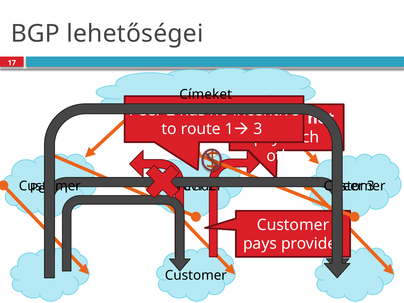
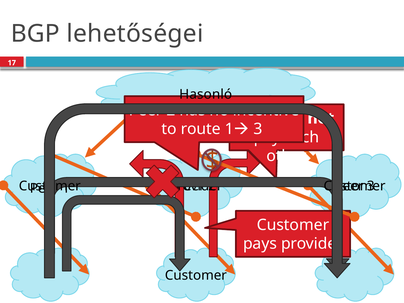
Címeket: Címeket -> Hasonló (206, 94)
